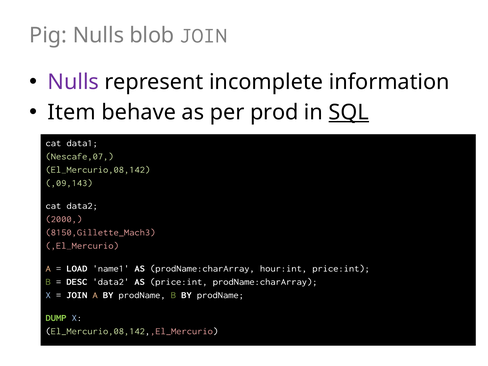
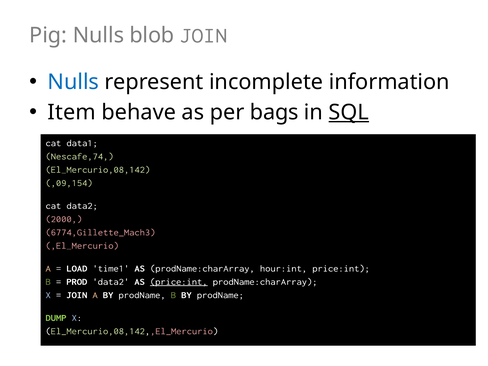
Nulls colour: purple -> blue (73, 82)
prod: prod -> bags (274, 112)
Nescafe,07: Nescafe,07 -> Nescafe,74 (80, 156)
,09,143: ,09,143 -> ,09,154 (69, 183)
8150,Gillette_Mach3: 8150,Gillette_Mach3 -> 6774,Gillette_Mach3 (100, 232)
name1: name1 -> time1 (111, 268)
DESC: DESC -> PROD (77, 282)
price:int underline: none -> present (179, 282)
